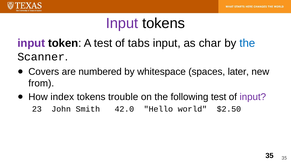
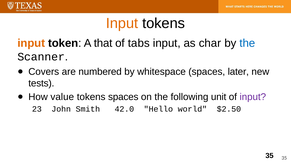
Input colour: purple -> orange (122, 23)
input colour: purple -> orange (31, 43)
A test: test -> that (103, 43)
from: from -> tests (41, 83)
index: index -> value (62, 97)
tokens trouble: trouble -> spaces (123, 97)
following test: test -> unit (219, 97)
